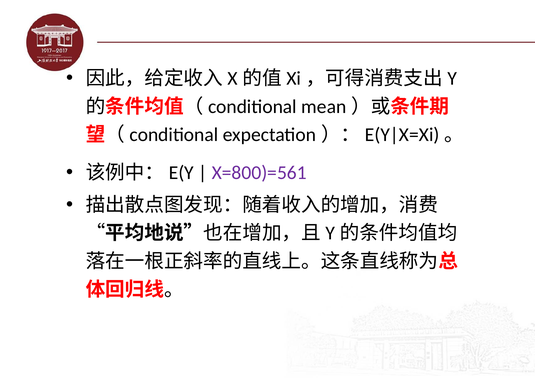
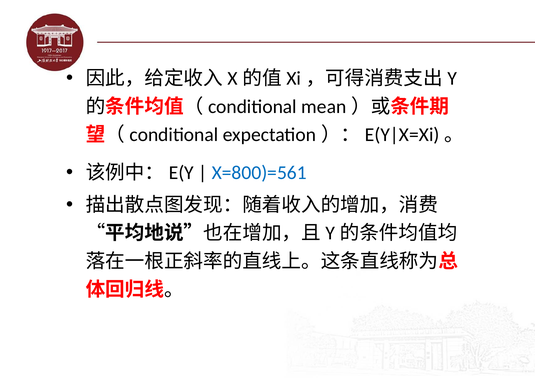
X=800)=561 colour: purple -> blue (259, 173)
